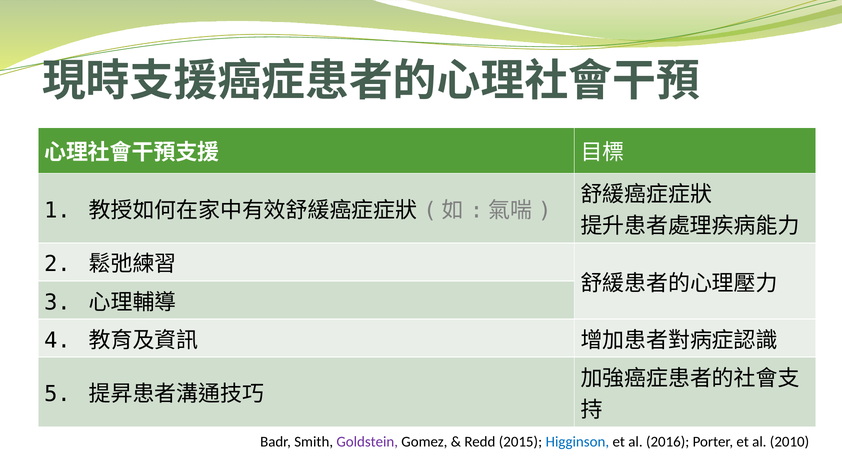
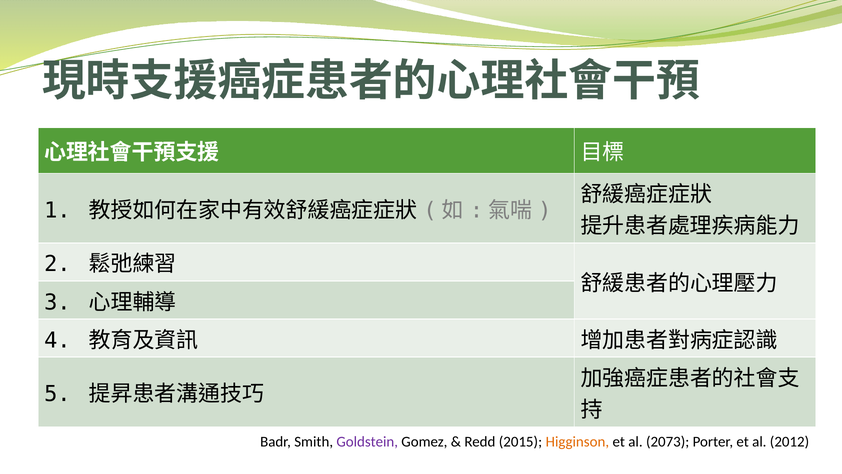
Higginson colour: blue -> orange (577, 441)
2016: 2016 -> 2073 (668, 441)
2010: 2010 -> 2012 (790, 441)
